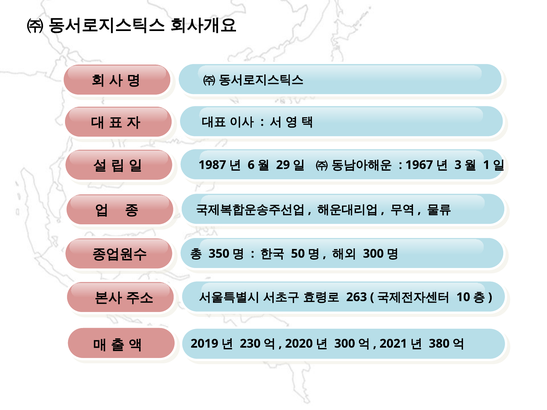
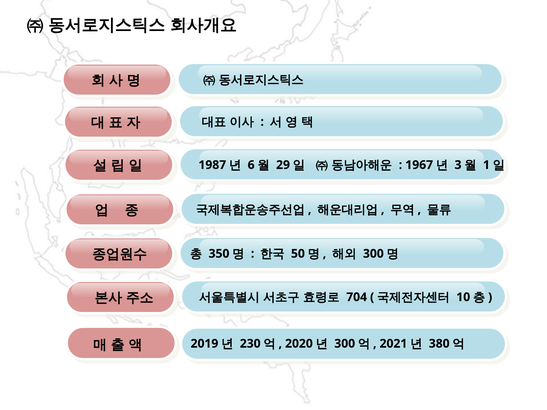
263: 263 -> 704 (357, 297)
